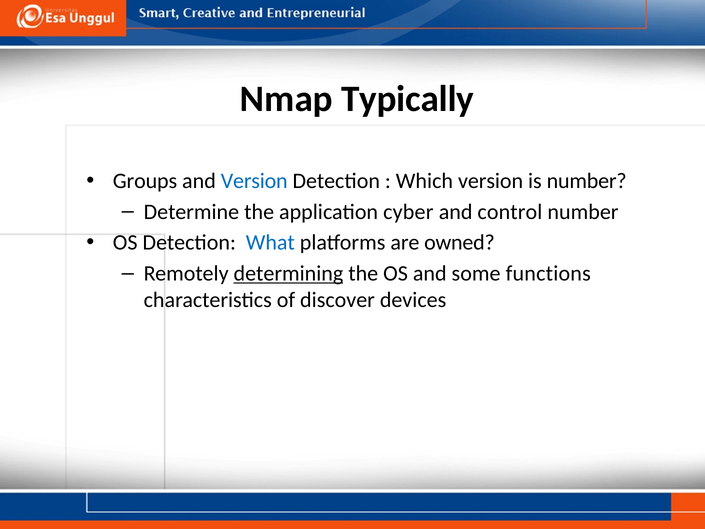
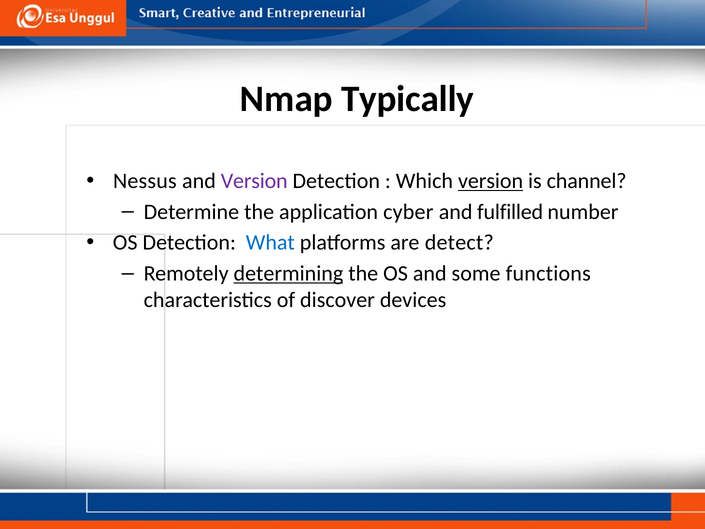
Groups: Groups -> Nessus (145, 181)
Version colour: blue -> purple (254, 181)
version underline: none -> present (491, 181)
is number: number -> channel (587, 181)
control: control -> fulfilled (510, 212)
owned: owned -> detect (459, 243)
